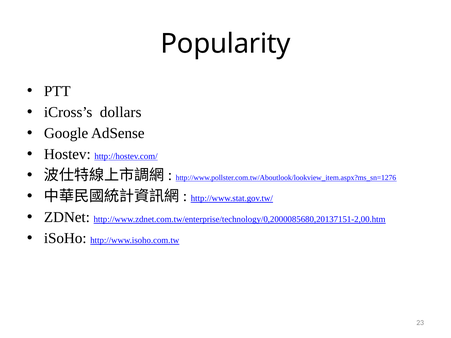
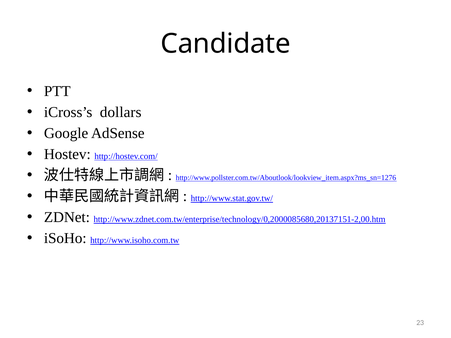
Popularity: Popularity -> Candidate (226, 44)
